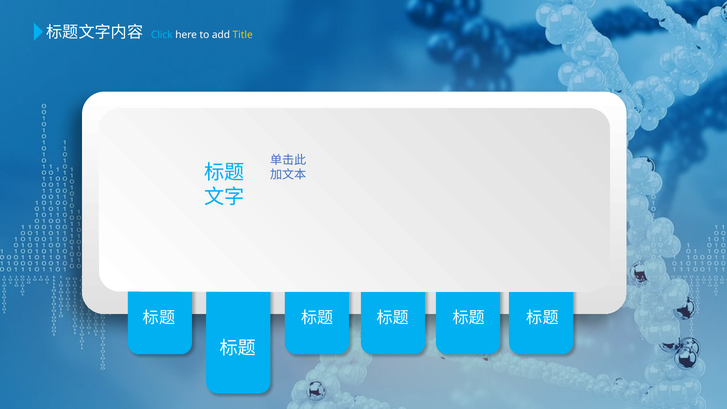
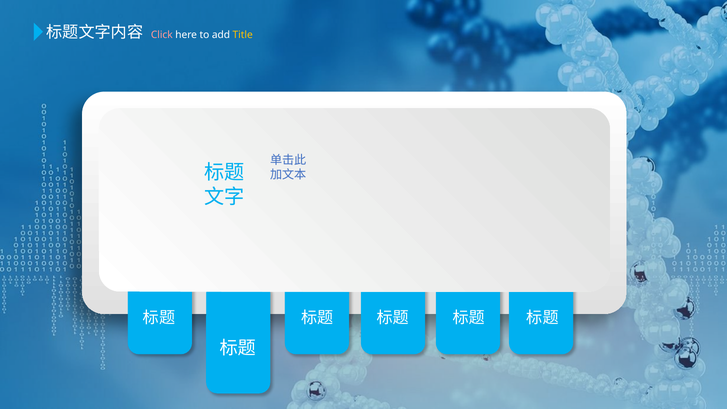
Click colour: light blue -> pink (162, 35)
